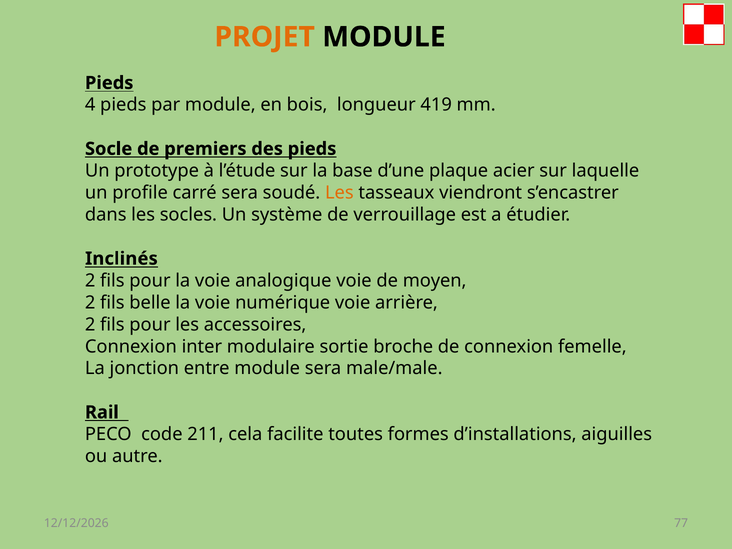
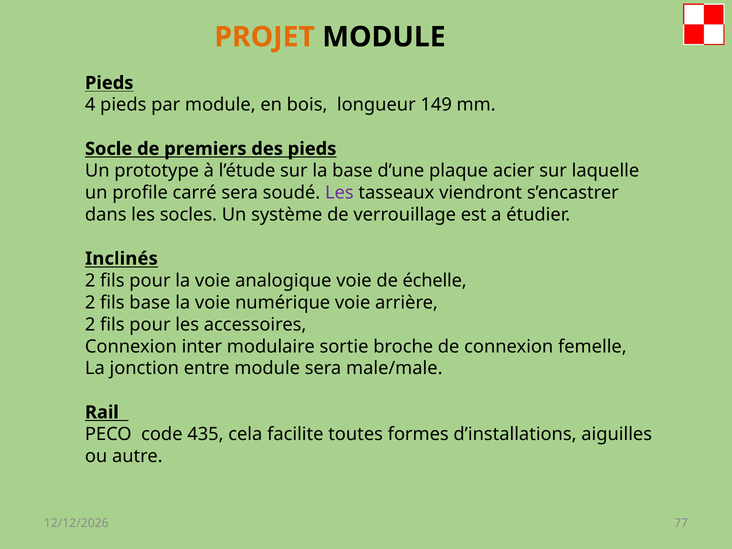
419: 419 -> 149 (436, 105)
Les colour: orange -> purple (339, 193)
moyen: moyen -> échelle (435, 281)
fils belle: belle -> base (150, 303)
211: 211 -> 435 (205, 434)
